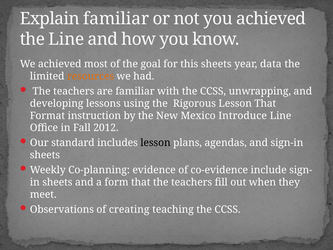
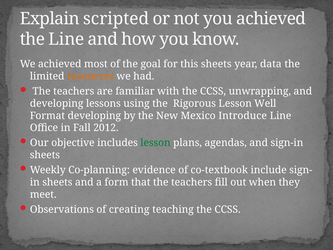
Explain familiar: familiar -> scripted (116, 19)
Lesson That: That -> Well (265, 103)
Format instruction: instruction -> developing (94, 116)
standard: standard -> objective (73, 143)
lesson colour: black -> green (155, 143)
co-evidence: co-evidence -> co-textbook (219, 170)
